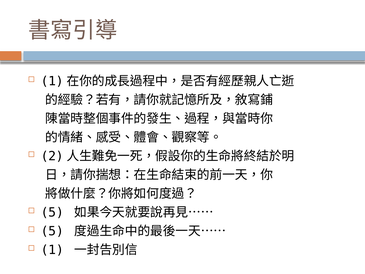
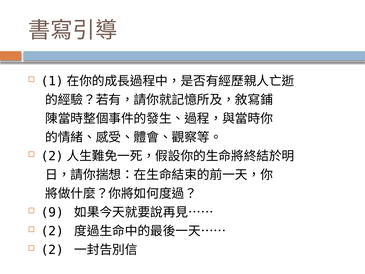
5: 5 -> 9 (52, 212)
5: 5 -> 2 (52, 231)
1: 1 -> 2 (52, 250)
